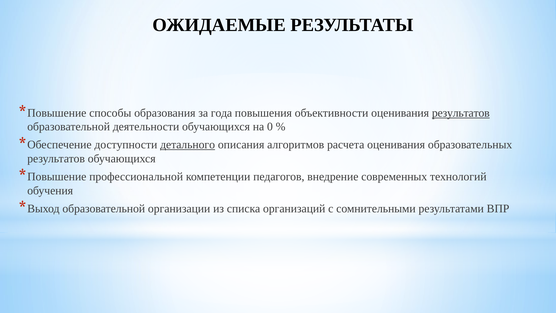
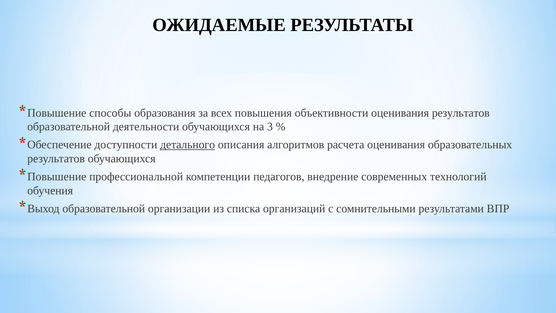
года: года -> всех (221, 113)
результатов underline: present -> none (461, 113)
0: 0 -> 3 (270, 127)
